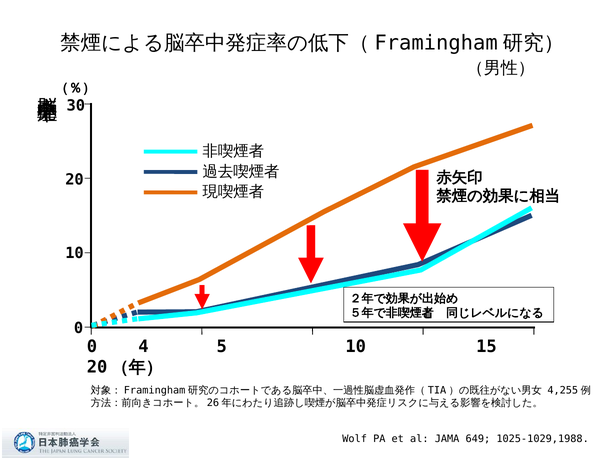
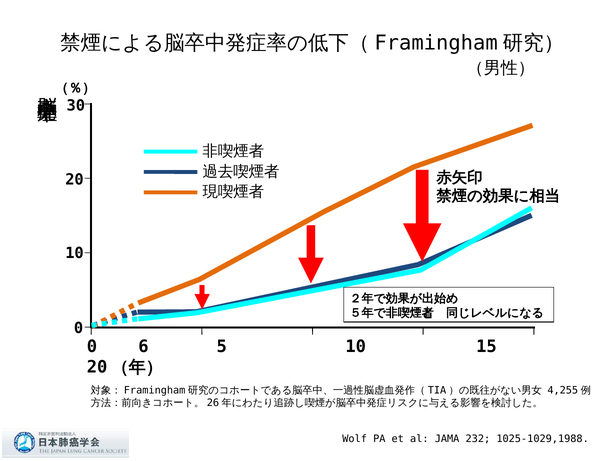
4: 4 -> 6 (143, 347)
649: 649 -> 232 (478, 439)
